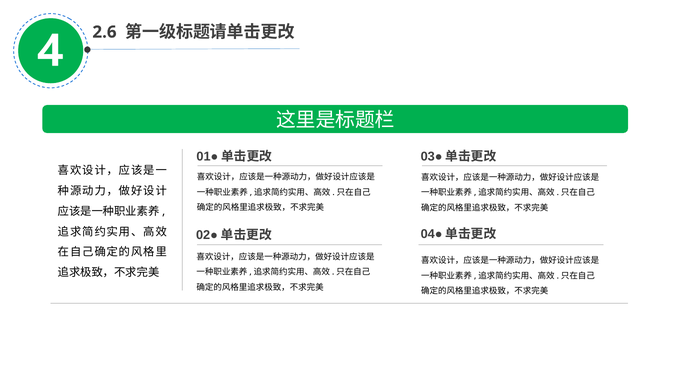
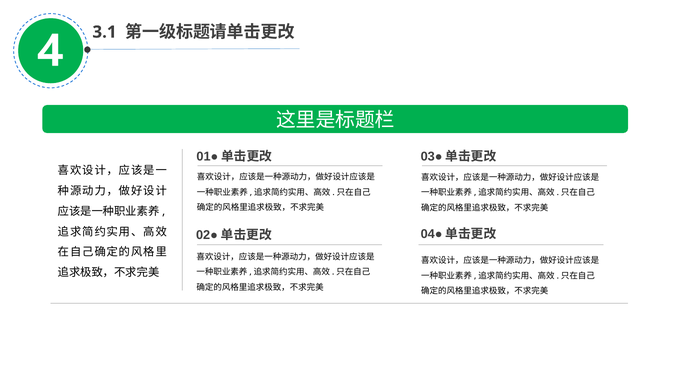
2.6: 2.6 -> 3.1 (105, 32)
